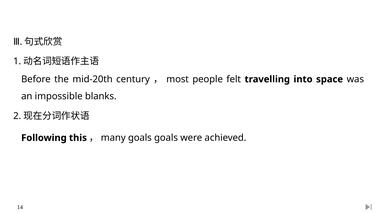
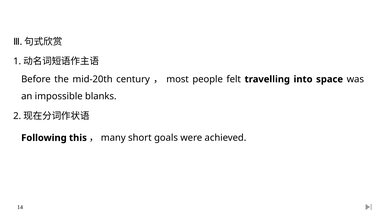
goals: goals -> short (140, 138)
